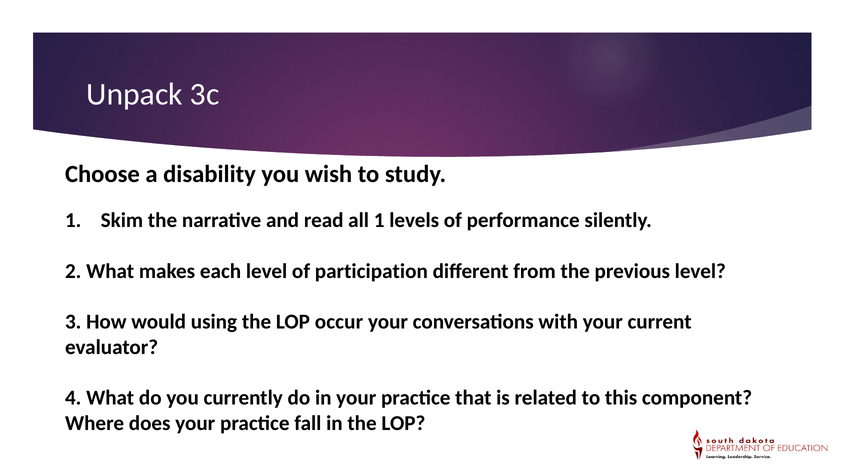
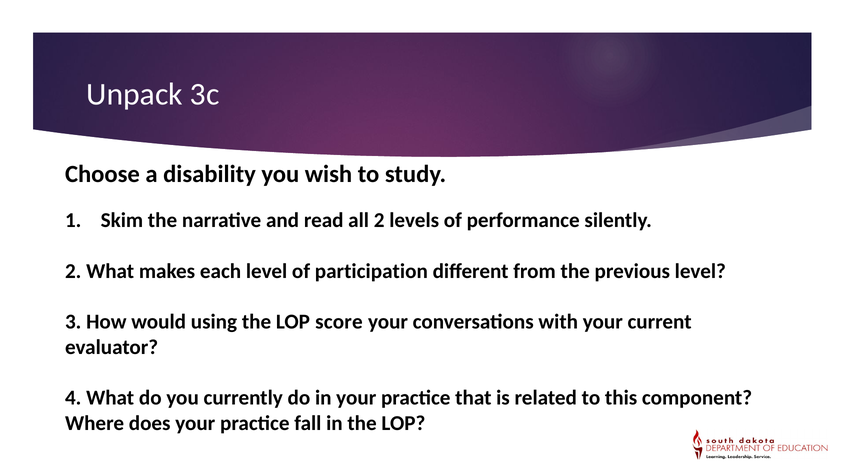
all 1: 1 -> 2 (379, 221)
occur: occur -> score (339, 322)
